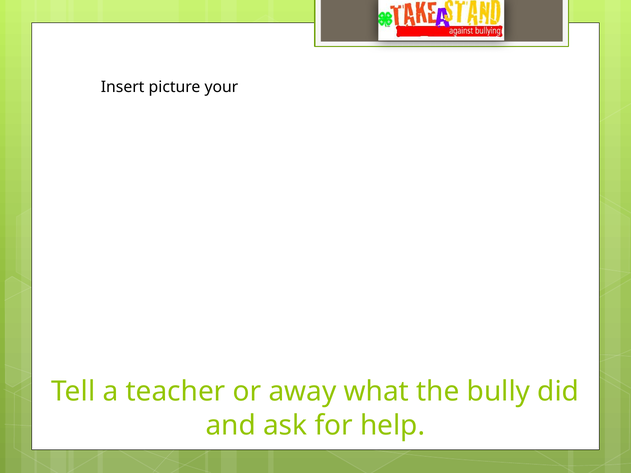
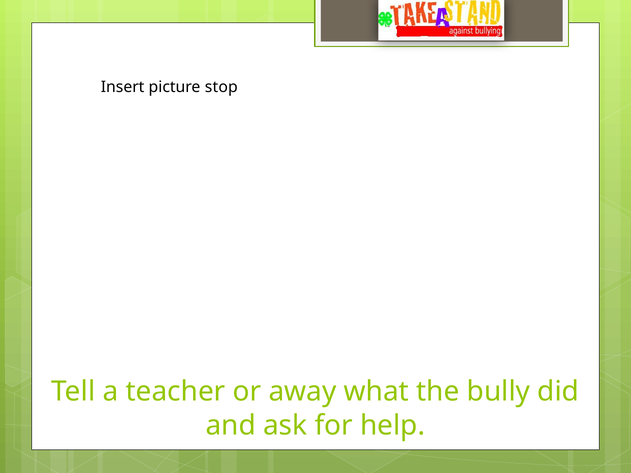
your: your -> stop (221, 87)
